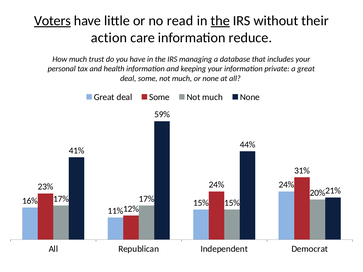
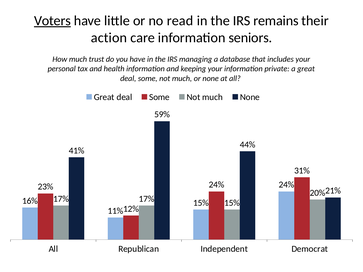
the underline: present -> none (220, 21)
without: without -> remains (276, 21)
reduce: reduce -> seniors (250, 38)
